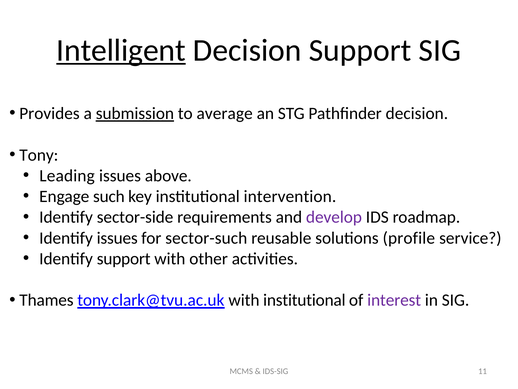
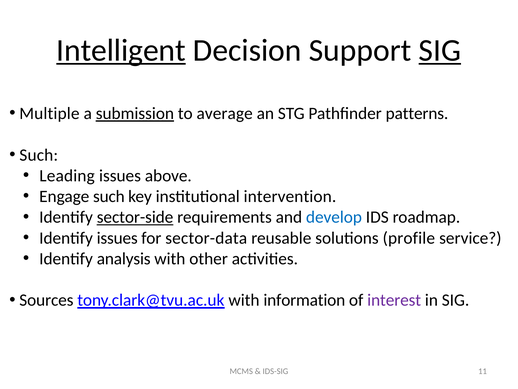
SIG underline: none -> present (440, 50)
Provides: Provides -> Multiple (49, 113)
Pathfinder decision: decision -> patterns (417, 113)
Tony: Tony -> Such (39, 155)
sector-side underline: none -> present (135, 217)
develop colour: purple -> blue (334, 217)
sector-such: sector-such -> sector-data (206, 238)
Identify support: support -> analysis (124, 258)
Thames: Thames -> Sources (46, 300)
with institutional: institutional -> information (304, 300)
